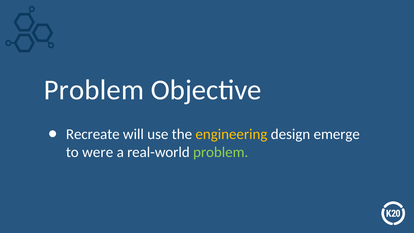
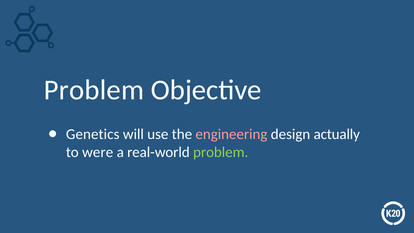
Recreate: Recreate -> Genetics (93, 134)
engineering colour: yellow -> pink (231, 134)
emerge: emerge -> actually (337, 134)
